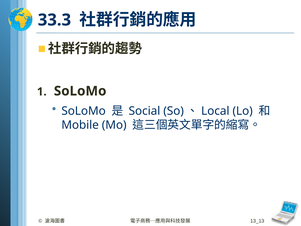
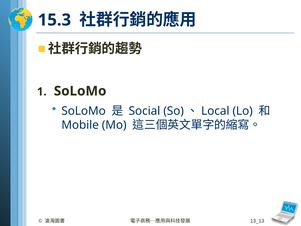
33.3: 33.3 -> 15.3 (54, 20)
